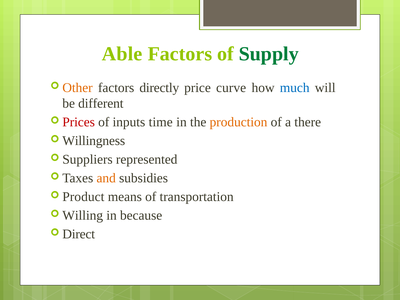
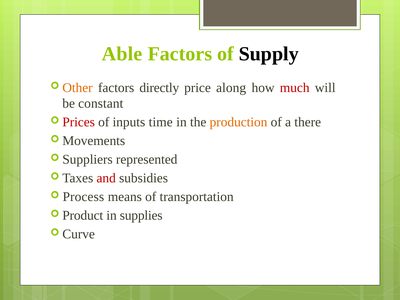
Supply colour: green -> black (269, 54)
curve: curve -> along (231, 88)
much colour: blue -> red (295, 88)
different: different -> constant (101, 104)
Willingness: Willingness -> Movements (94, 141)
and colour: orange -> red (106, 178)
Product: Product -> Process (83, 197)
Willing: Willing -> Product (83, 216)
because: because -> supplies (141, 216)
Direct: Direct -> Curve (79, 234)
